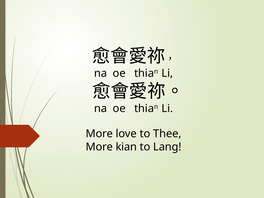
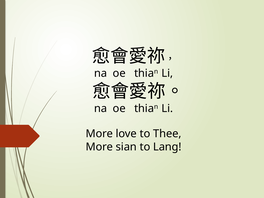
kian: kian -> sian (126, 147)
